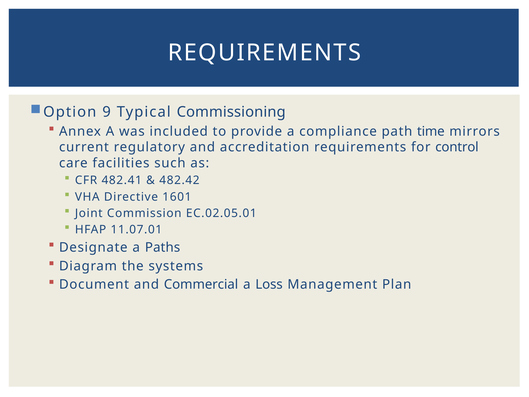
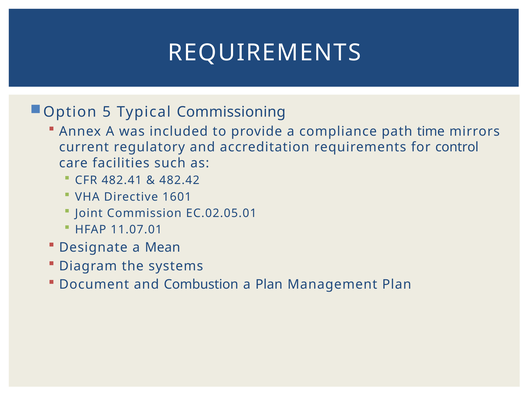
9: 9 -> 5 (107, 112)
Paths: Paths -> Mean (163, 247)
Commercial: Commercial -> Combustion (201, 284)
a Loss: Loss -> Plan (269, 284)
